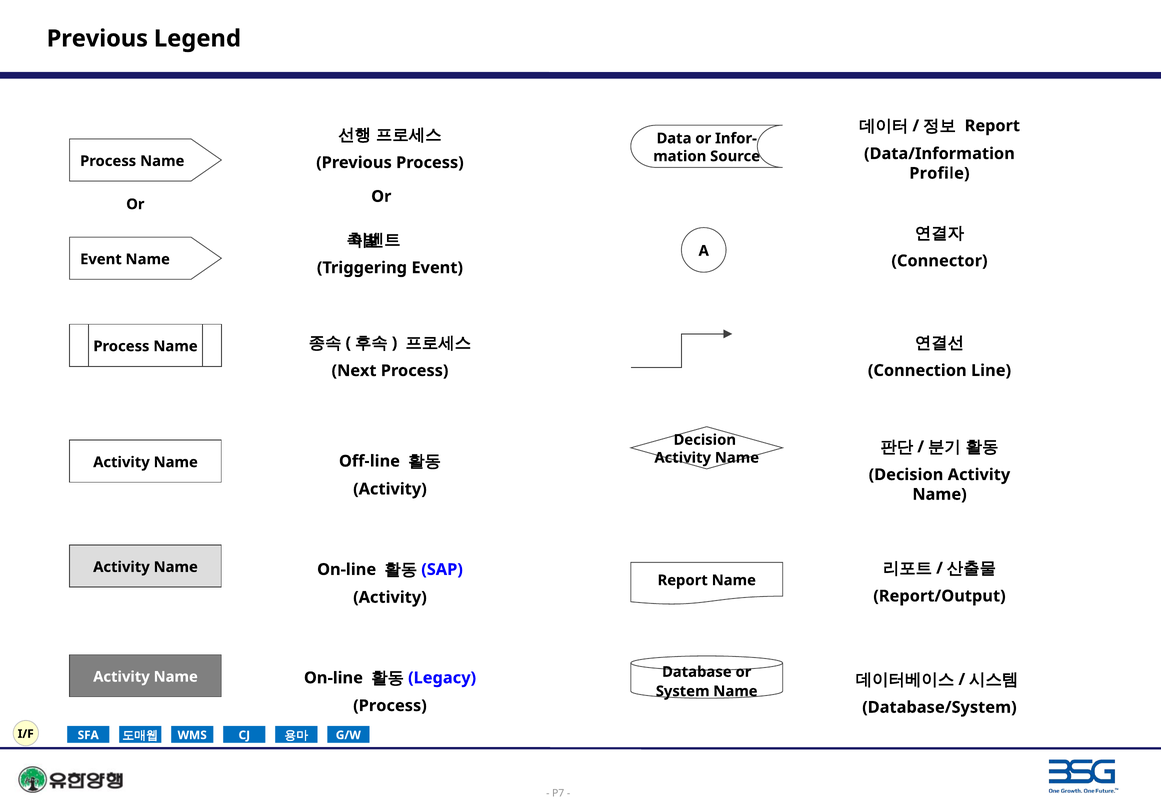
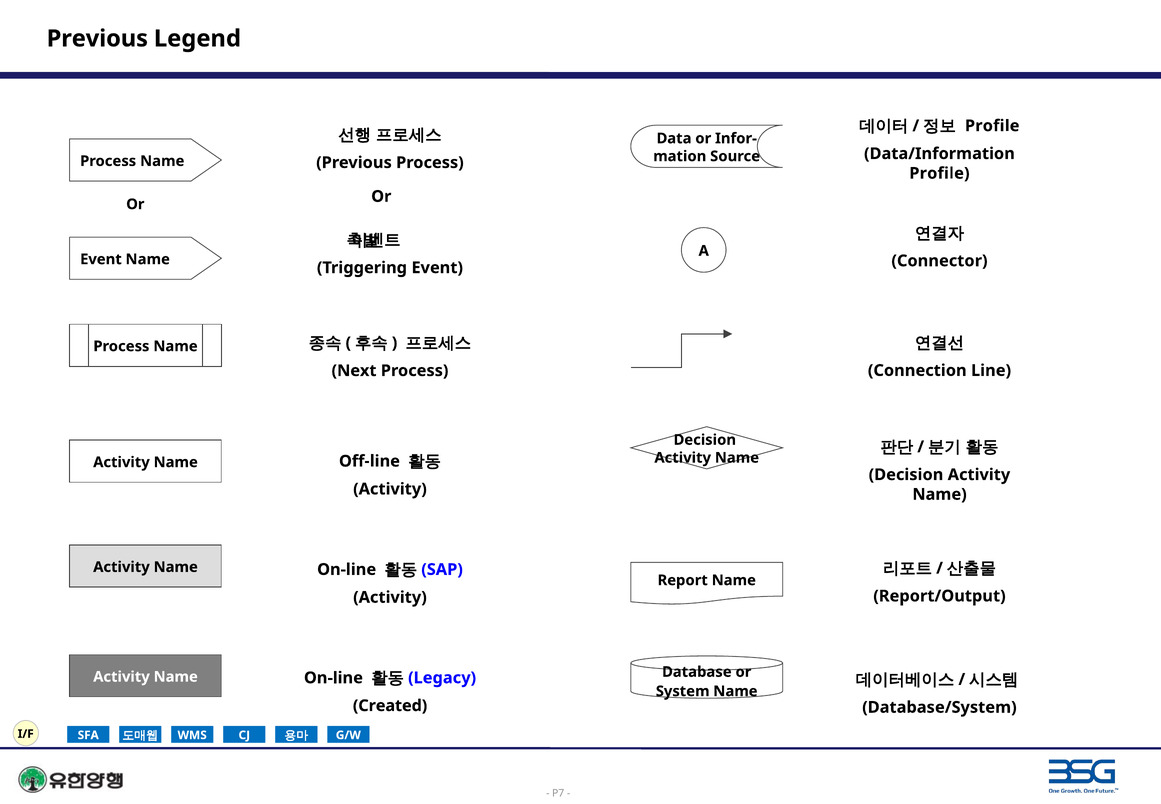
Report: Report -> Profile (992, 126)
Process: Process -> Created (390, 706)
